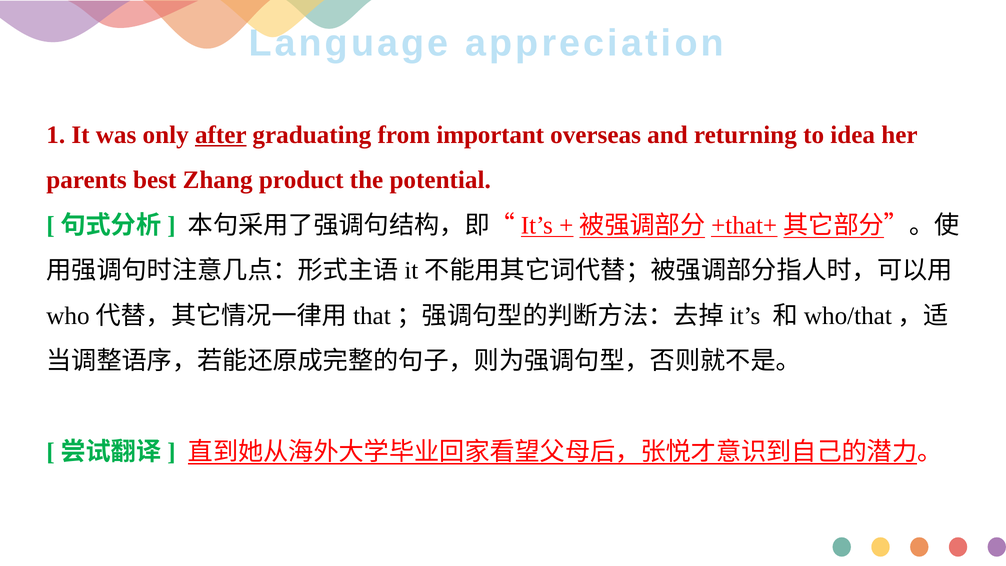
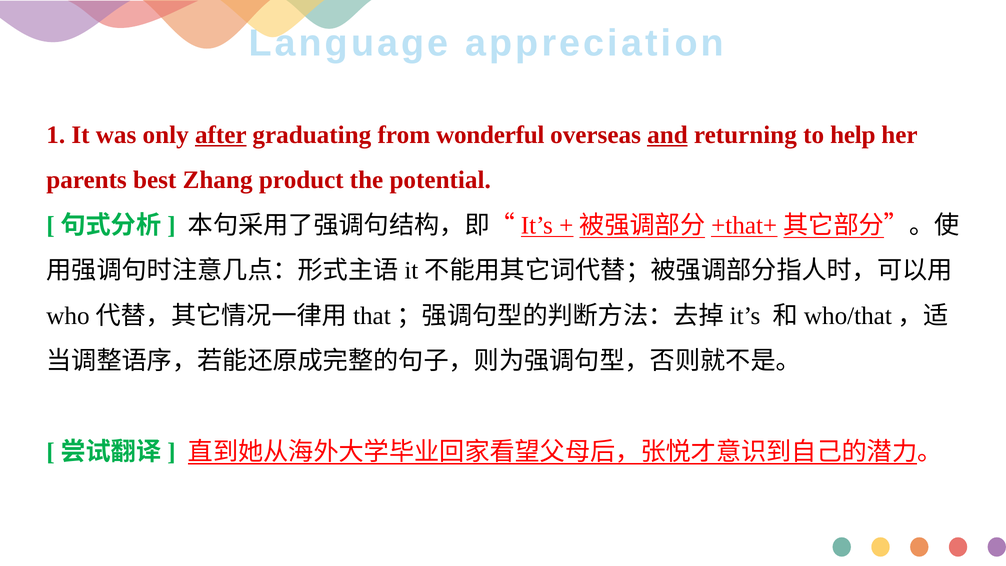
important: important -> wonderful (490, 135)
and underline: none -> present (667, 135)
idea: idea -> help (853, 135)
